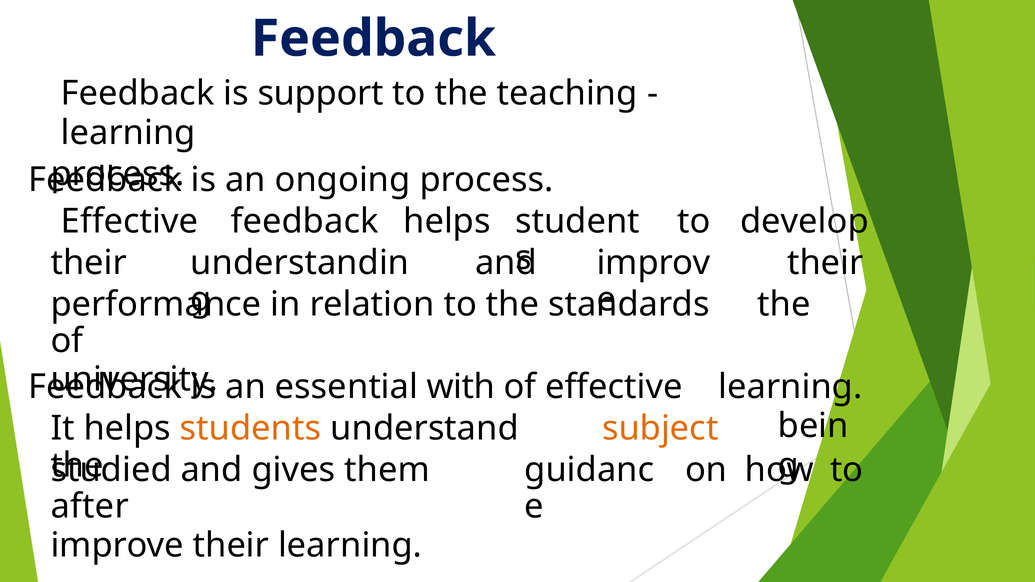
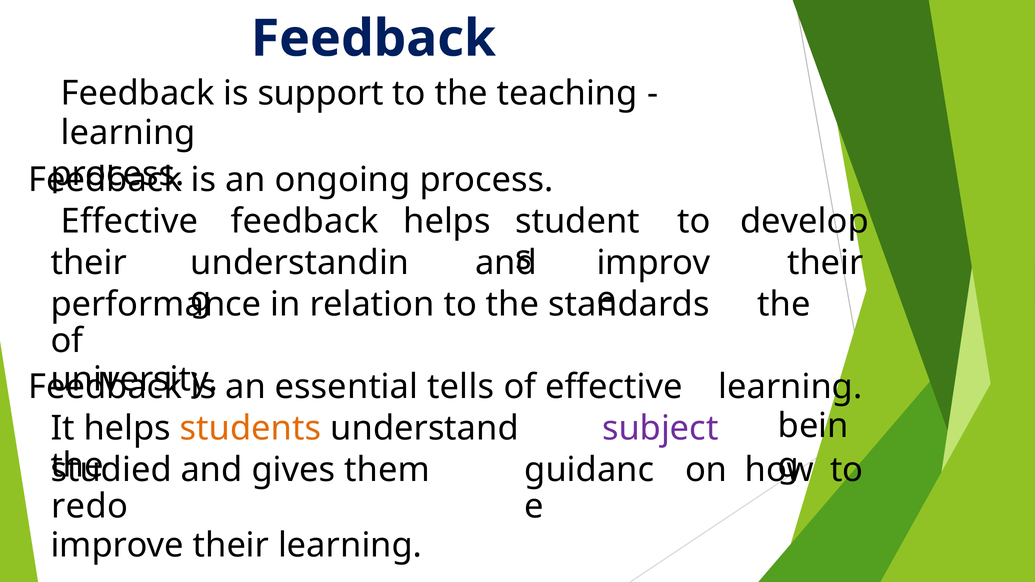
with: with -> tells (461, 387)
subject colour: orange -> purple (660, 429)
after: after -> redo (90, 507)
